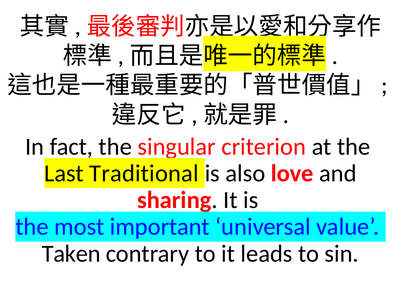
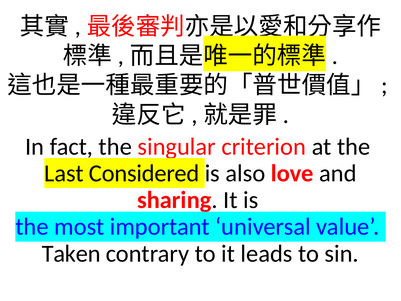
Traditional: Traditional -> Considered (144, 173)
